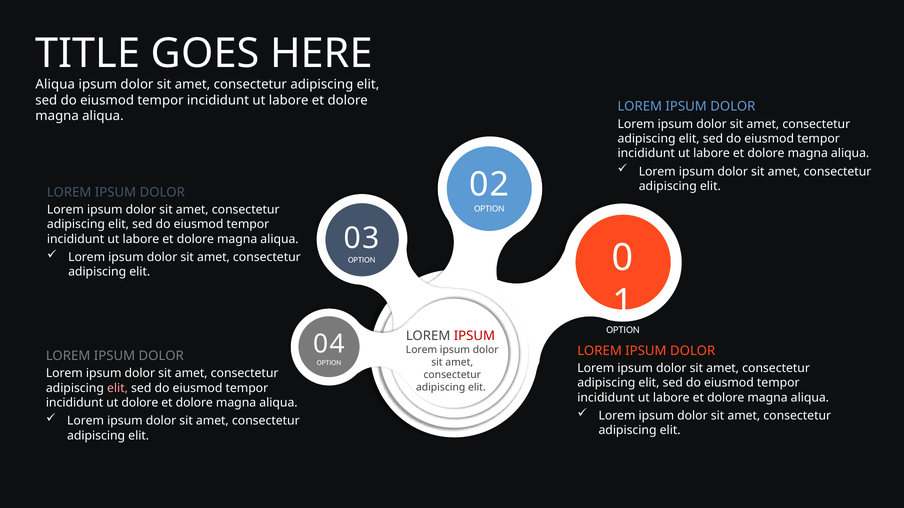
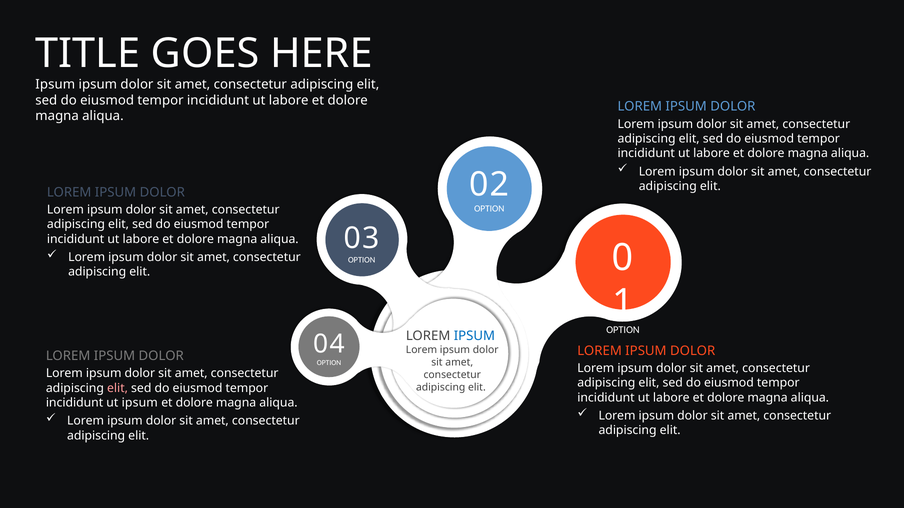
Aliqua: Aliqua -> Ipsum (55, 84)
IPSUM colour: red -> blue (474, 336)
ut dolore: dolore -> ipsum (140, 403)
